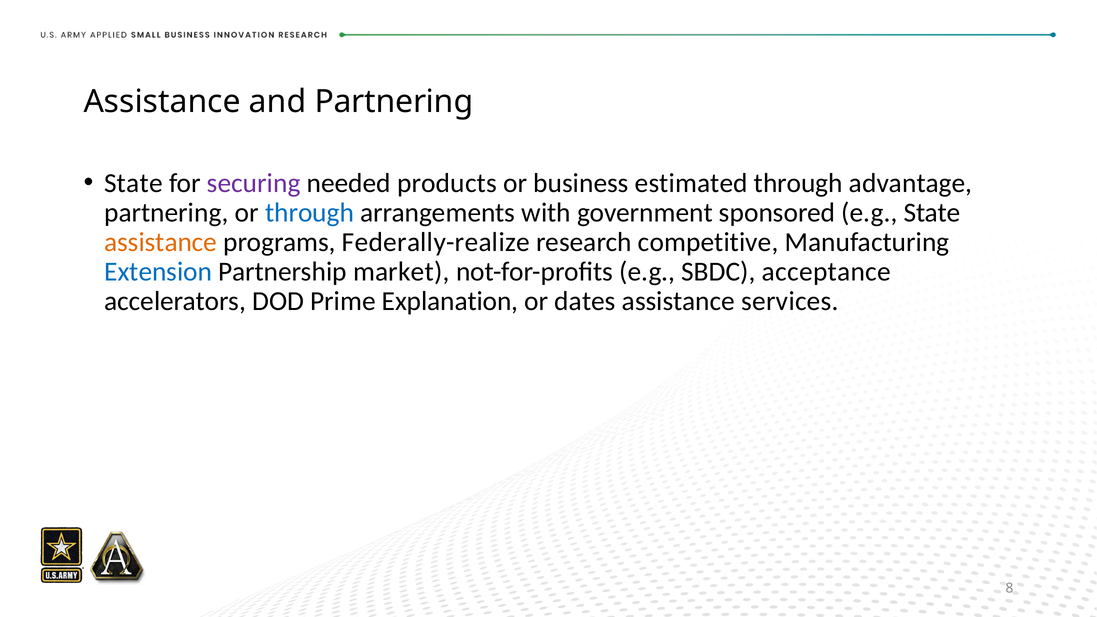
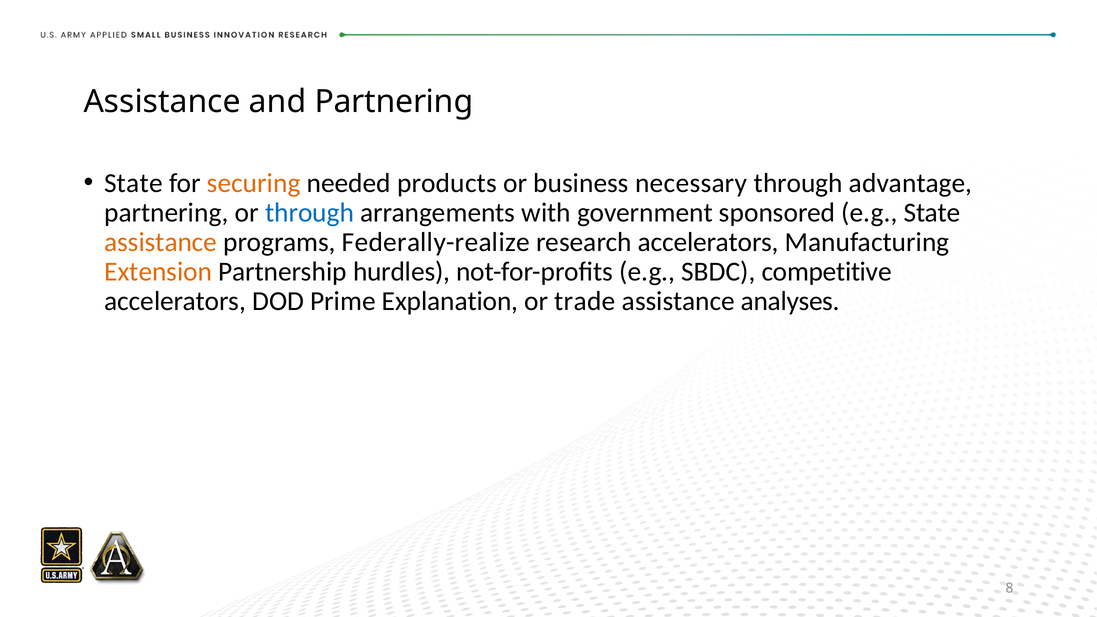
securing colour: purple -> orange (254, 183)
estimated: estimated -> necessary (691, 183)
research competitive: competitive -> accelerators (708, 242)
Extension colour: blue -> orange (158, 272)
market: market -> hurdles (402, 272)
acceptance: acceptance -> competitive (827, 272)
dates: dates -> trade (585, 301)
services: services -> analyses (790, 301)
